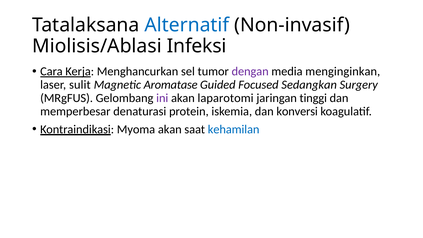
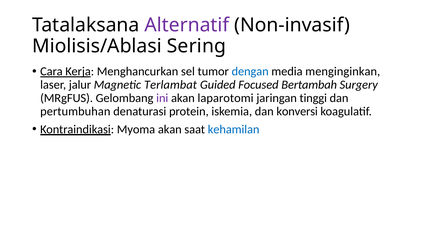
Alternatif colour: blue -> purple (187, 25)
Infeksi: Infeksi -> Sering (197, 46)
dengan colour: purple -> blue (250, 72)
sulit: sulit -> jalur (80, 85)
Aromatase: Aromatase -> Terlambat (171, 85)
Sedangkan: Sedangkan -> Bertambah (309, 85)
memperbesar: memperbesar -> pertumbuhan (75, 111)
